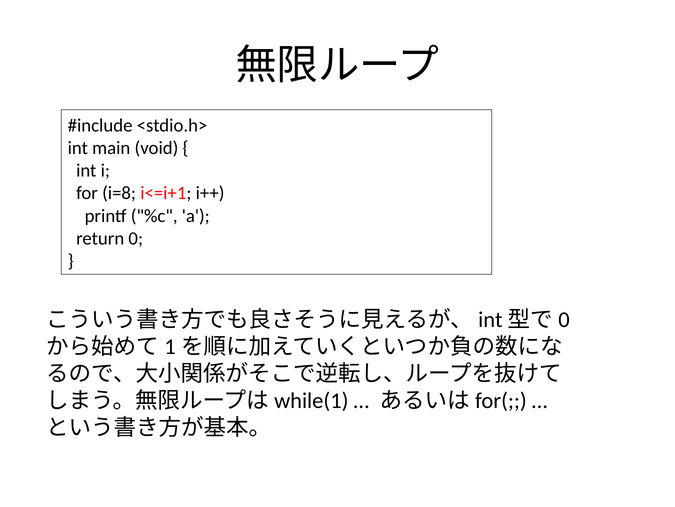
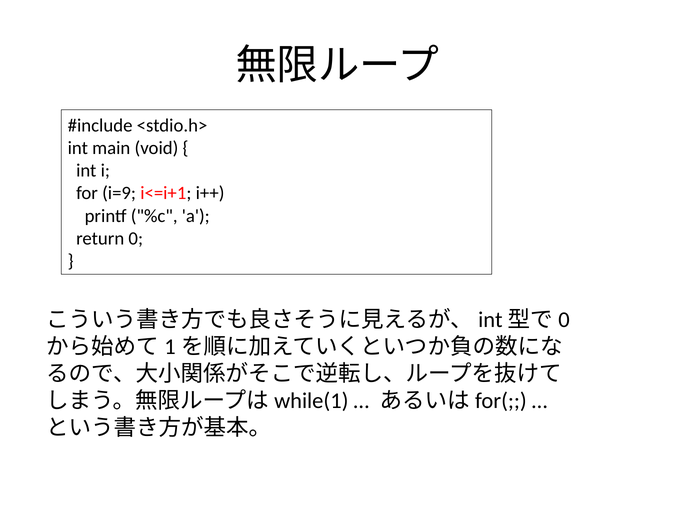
i=8: i=8 -> i=9 (119, 193)
